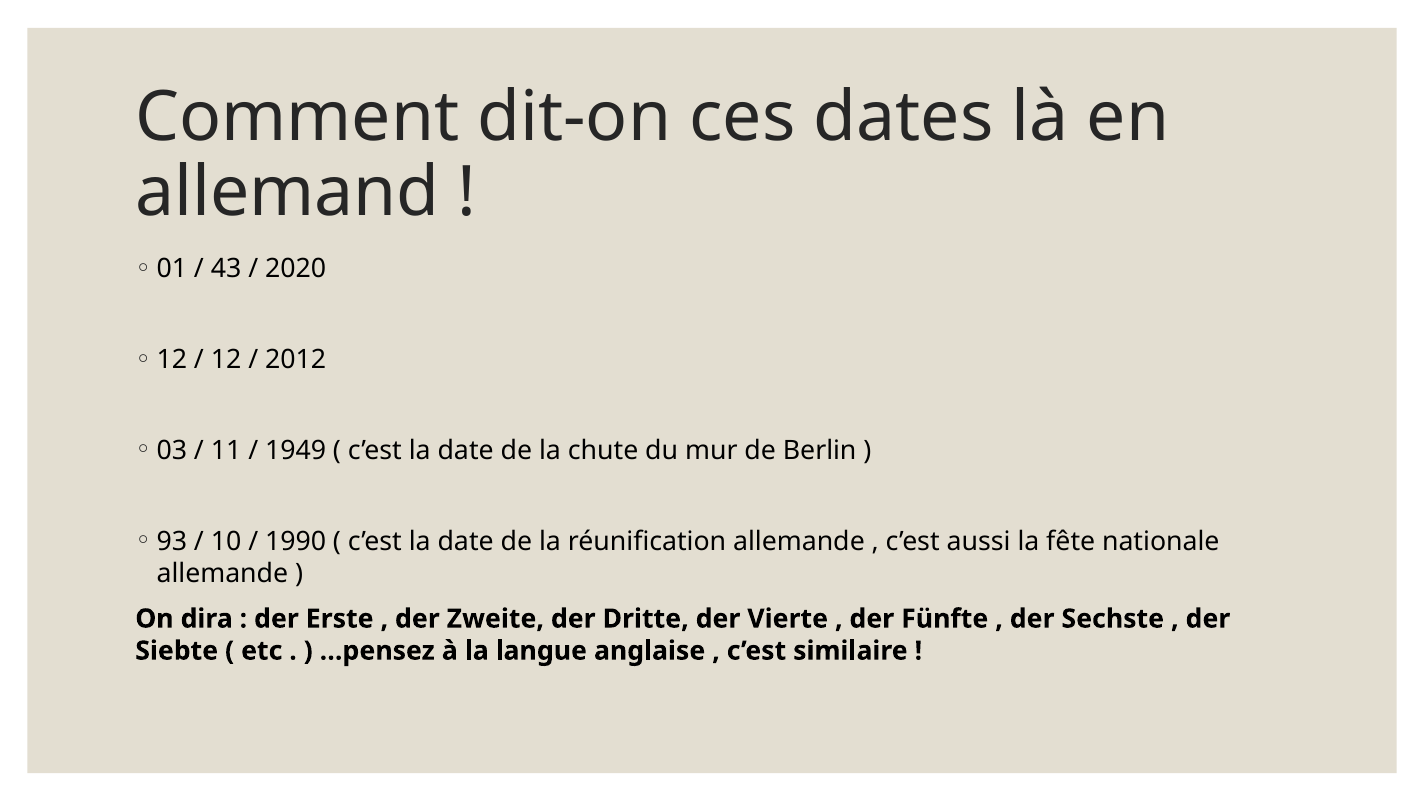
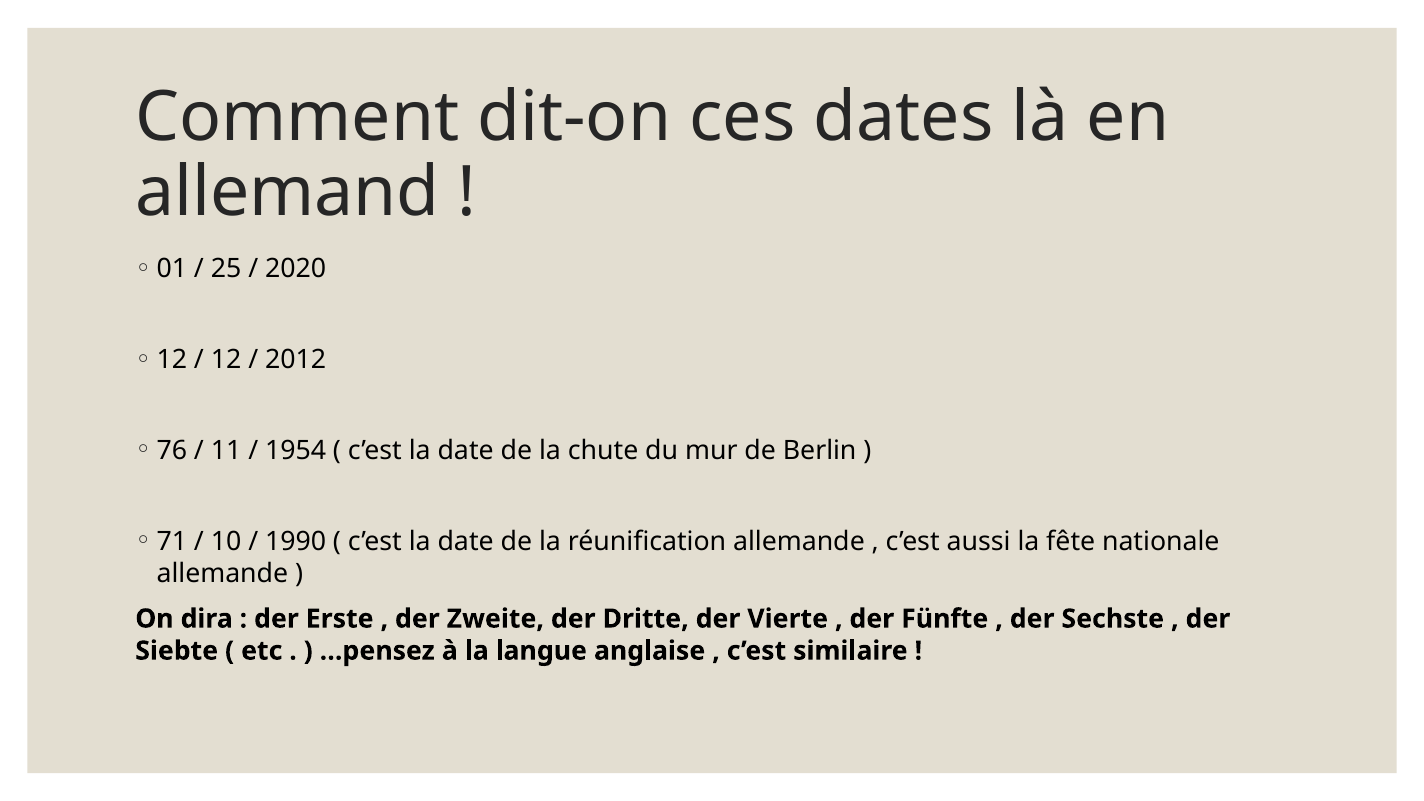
43: 43 -> 25 (226, 269)
03: 03 -> 76 (172, 451)
1949: 1949 -> 1954 (296, 451)
93: 93 -> 71 (172, 541)
